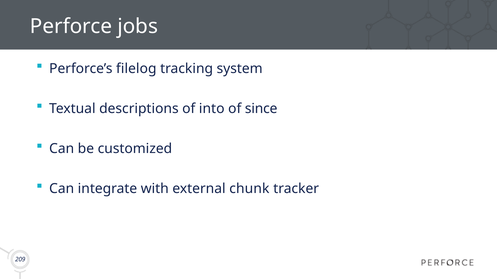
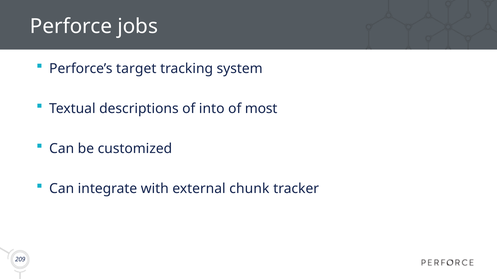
filelog: filelog -> target (136, 69)
since: since -> most (261, 109)
